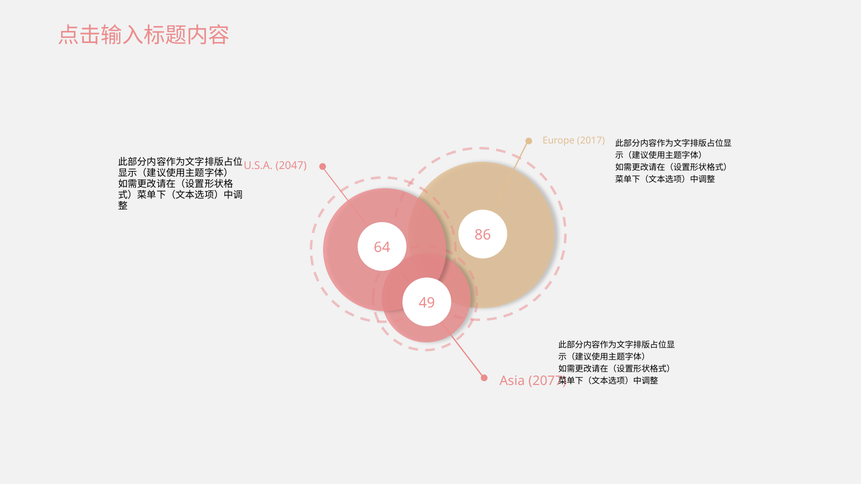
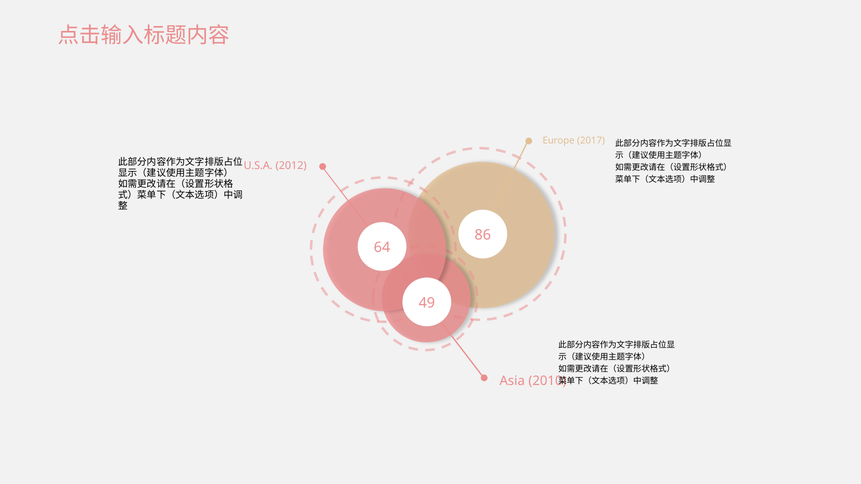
2047: 2047 -> 2012 (291, 166)
2077: 2077 -> 2010 (547, 381)
